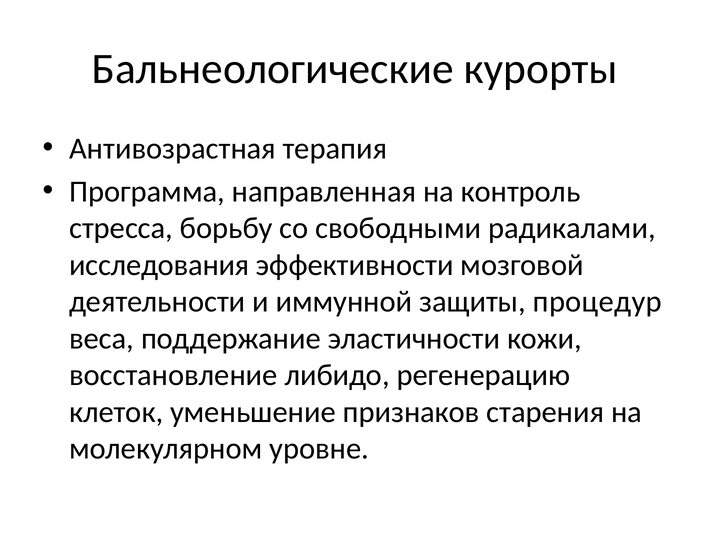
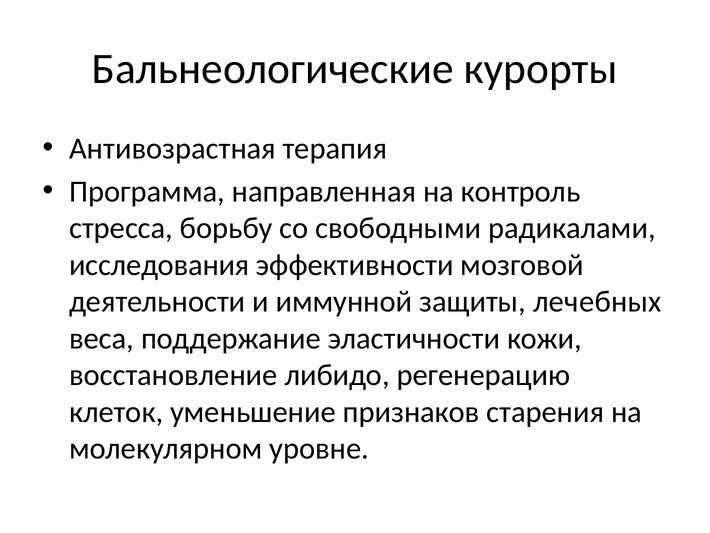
процедур: процедур -> лечебных (597, 301)
